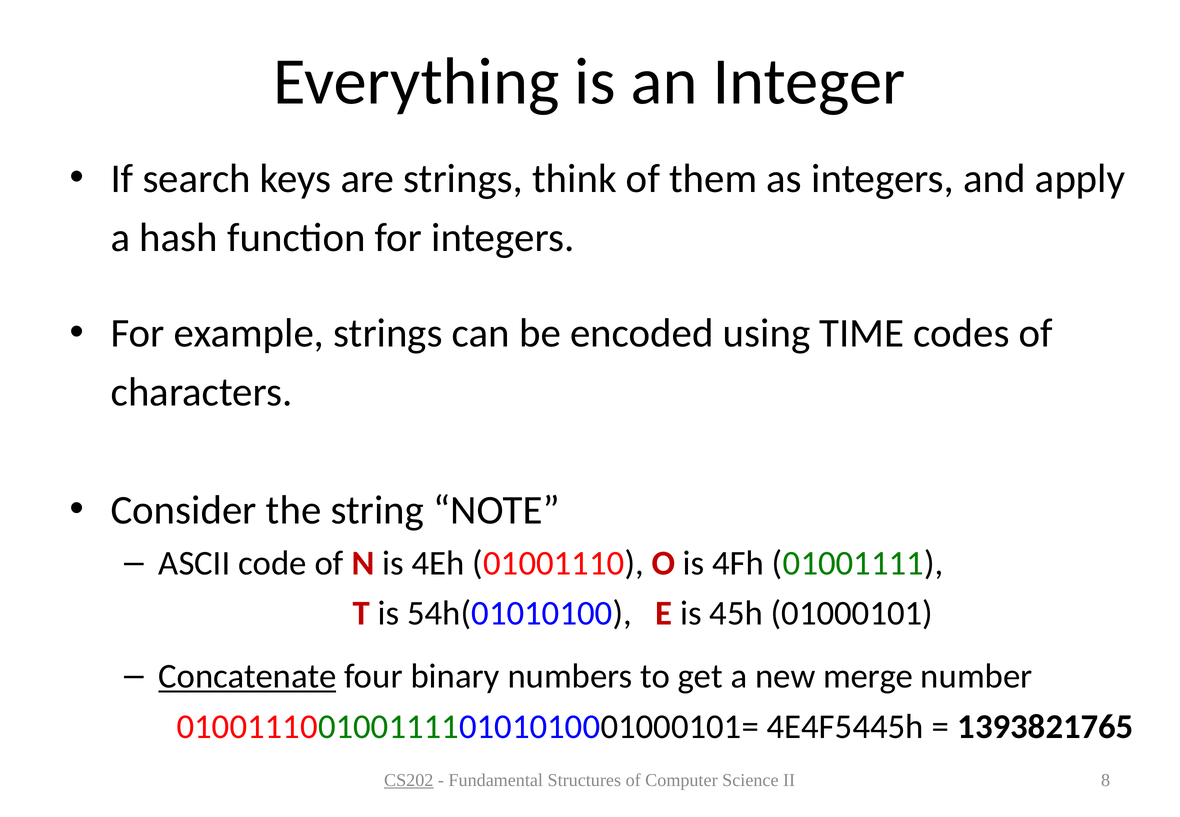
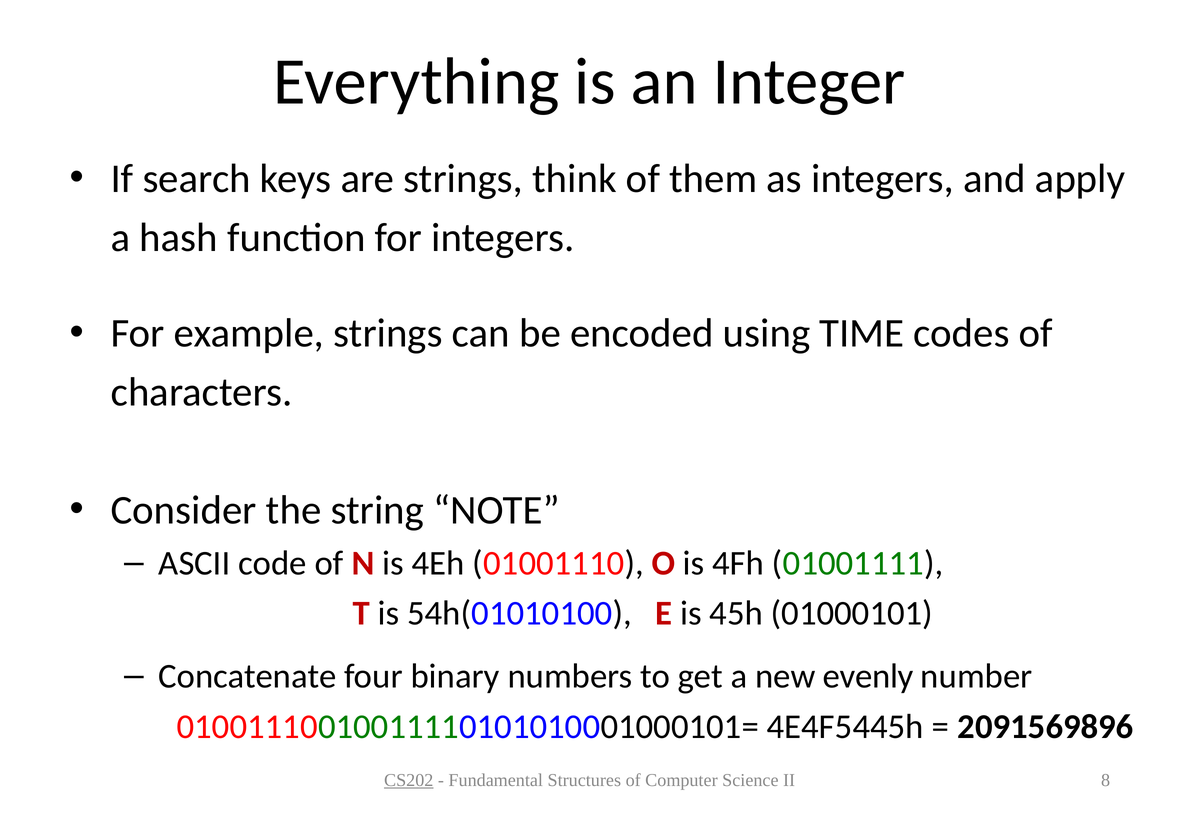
Concatenate underline: present -> none (247, 676)
merge: merge -> evenly (868, 676)
1393821765: 1393821765 -> 2091569896 (1046, 726)
